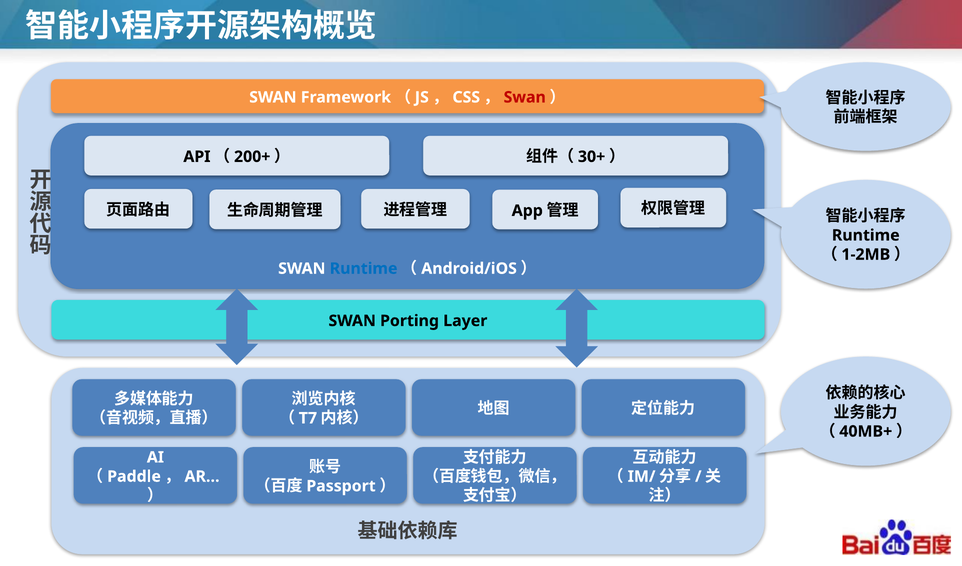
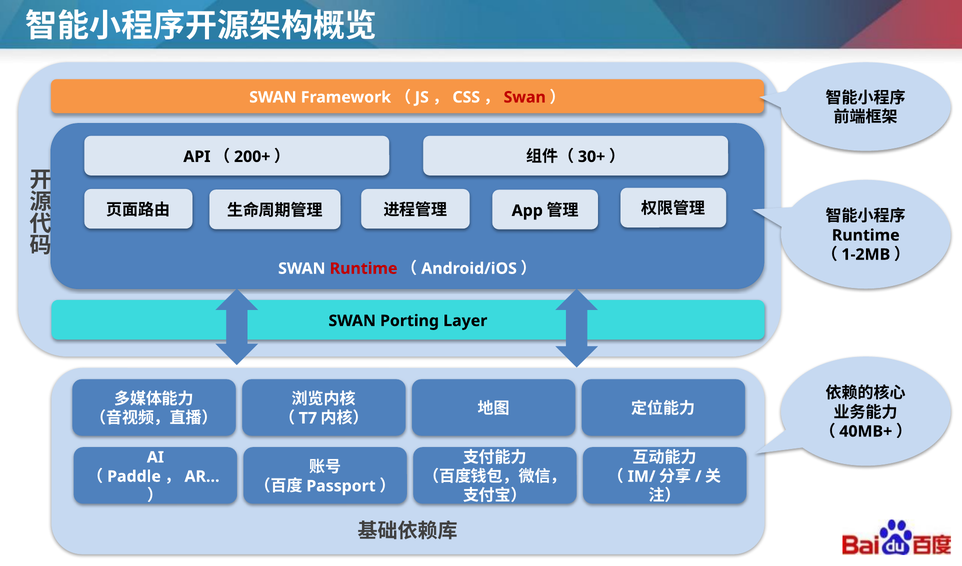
Runtime colour: blue -> red (364, 269)
